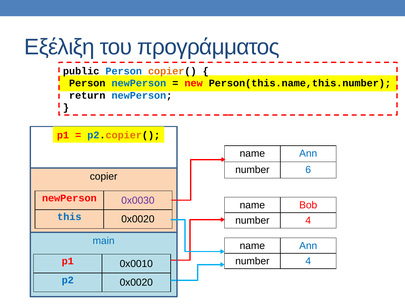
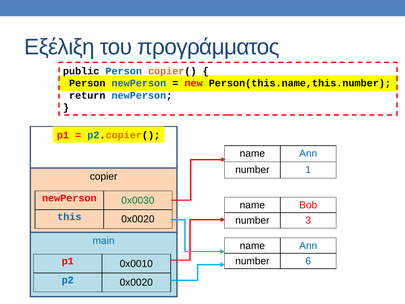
6: 6 -> 1 (308, 170)
0x0030 colour: purple -> green (138, 200)
4: 4 -> 3 (308, 220)
4: 4 -> 6 (308, 261)
